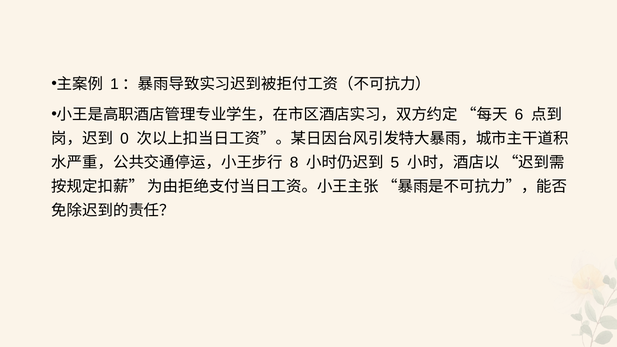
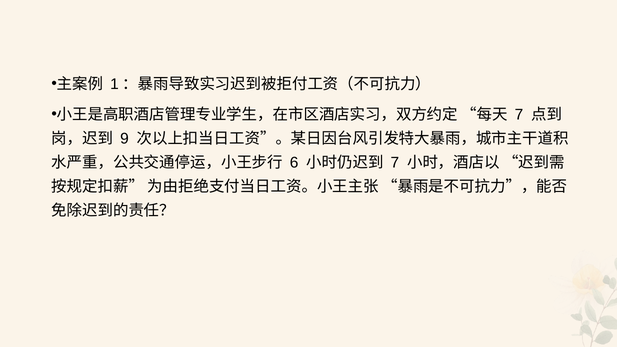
6: 6 -> 7 (519, 115)
0: 0 -> 9 (124, 139)
8: 8 -> 6 (294, 163)
5: 5 -> 7 (395, 163)
